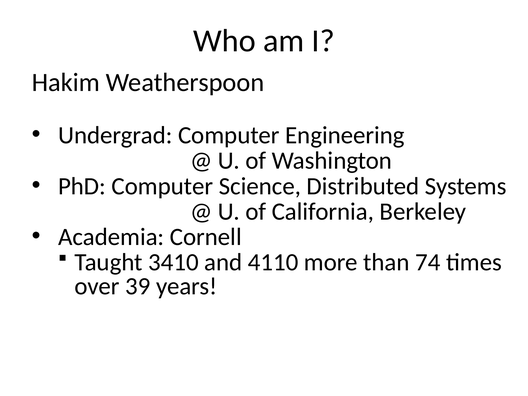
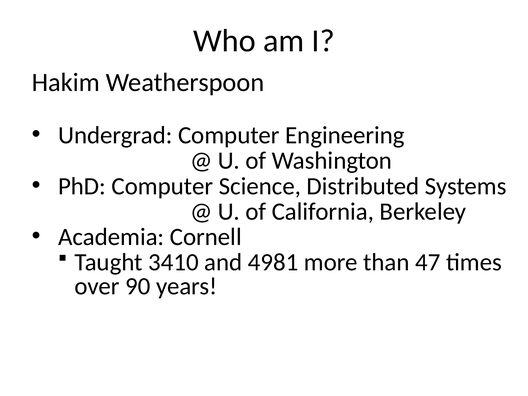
4110: 4110 -> 4981 (273, 262)
74: 74 -> 47 (428, 262)
39: 39 -> 90 (138, 286)
